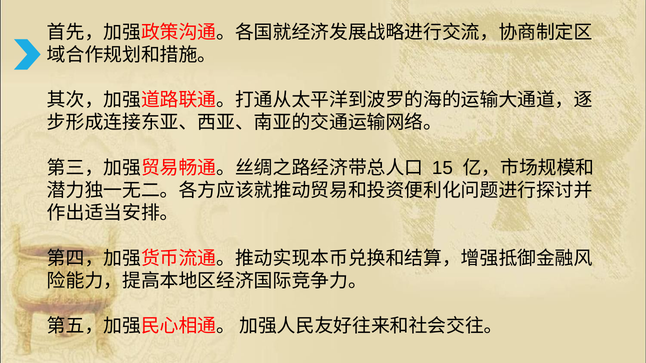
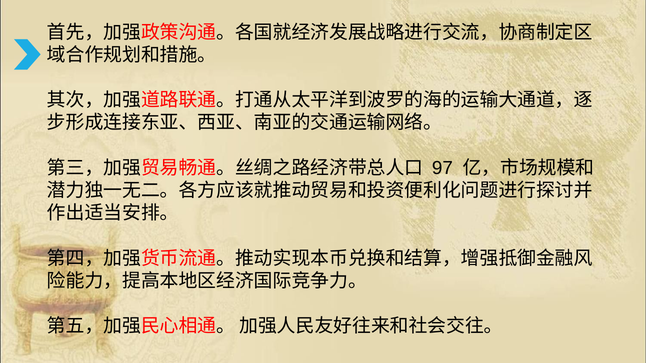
15: 15 -> 97 (442, 168)
